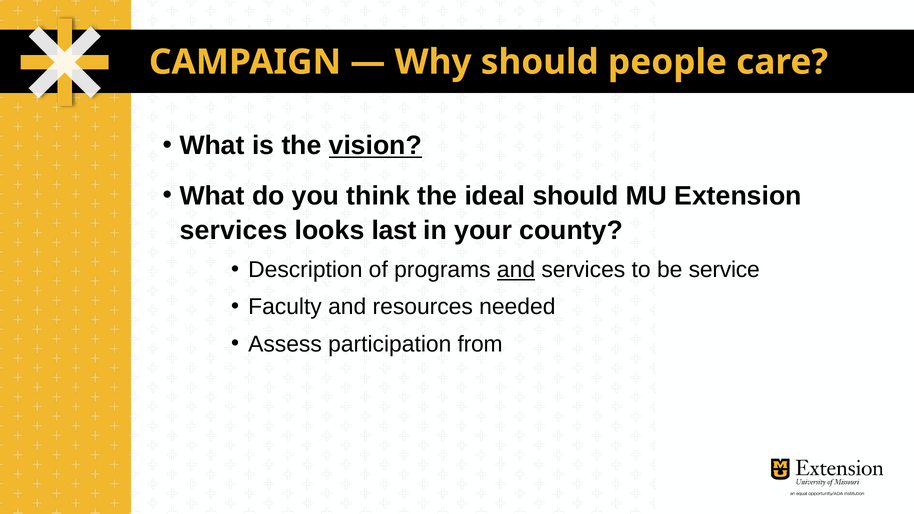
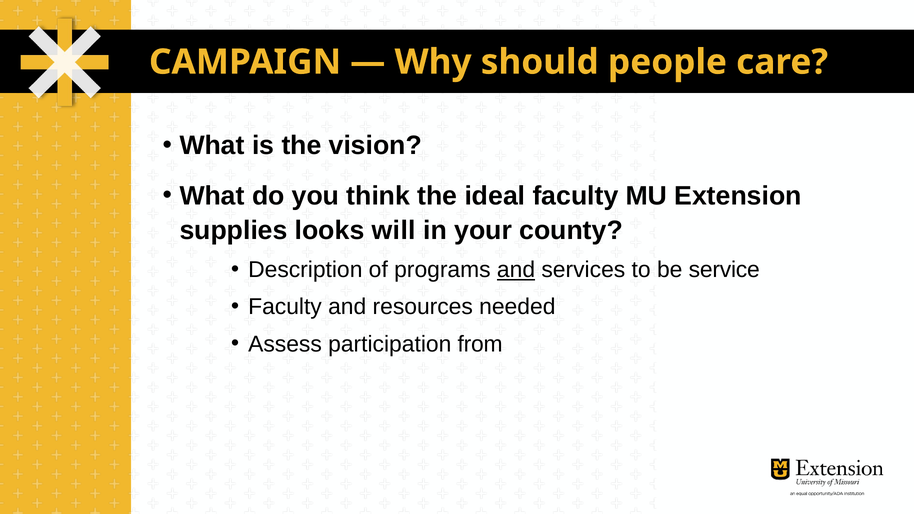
vision underline: present -> none (375, 146)
ideal should: should -> faculty (575, 196)
services: services -> supplies (234, 231)
last: last -> will (394, 231)
